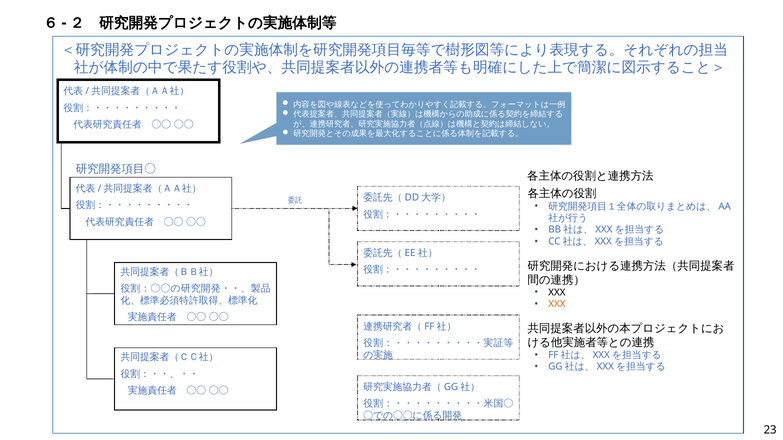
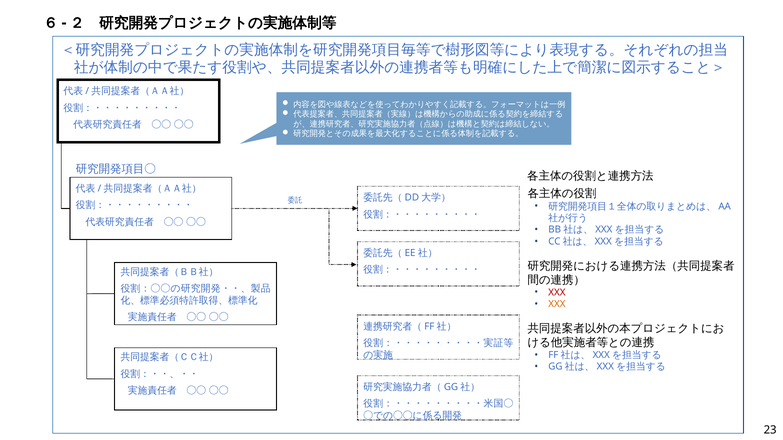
XXX colour: black -> red (557, 293)
